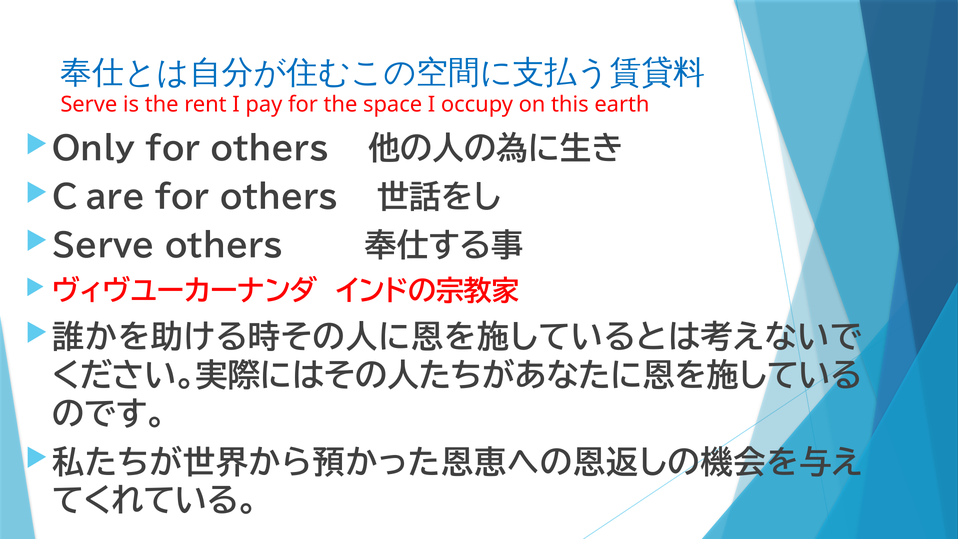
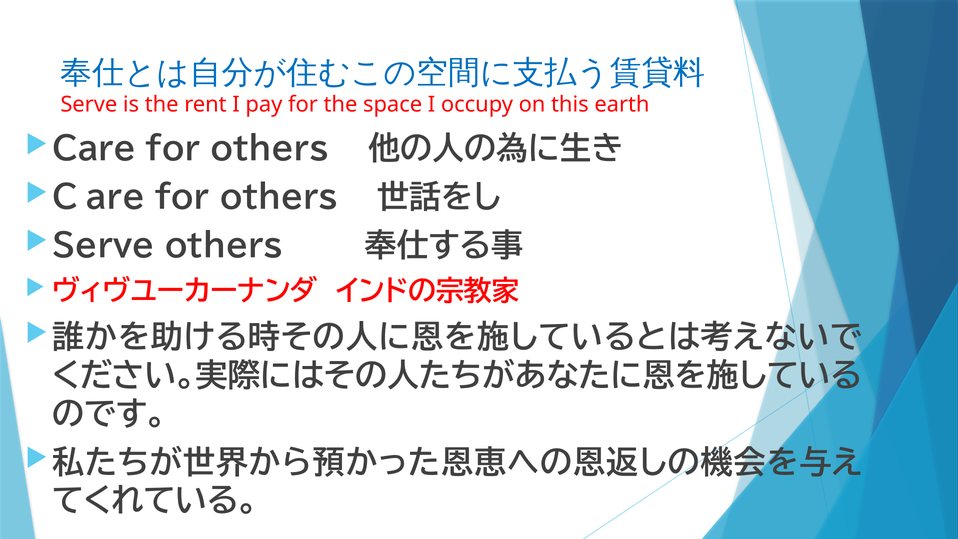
Only: Only -> Ｃare (94, 149)
